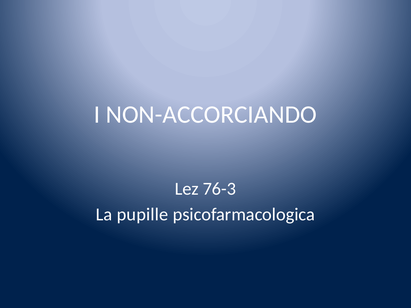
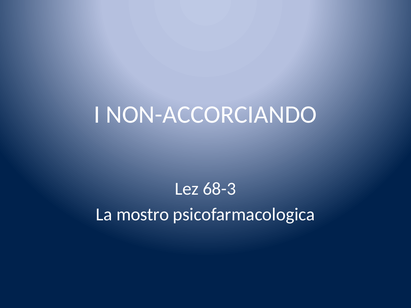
76-3: 76-3 -> 68-3 (219, 189)
pupille: pupille -> mostro (143, 215)
